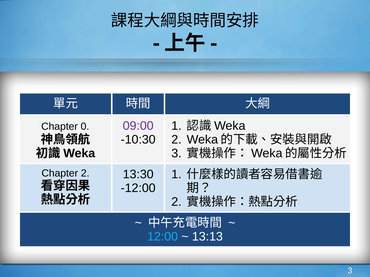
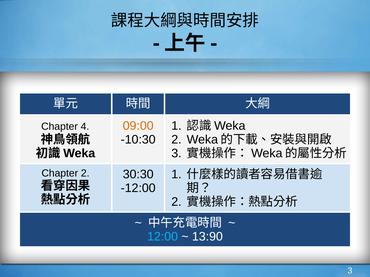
09:00 colour: purple -> orange (138, 126)
0: 0 -> 4 (85, 127)
13:30: 13:30 -> 30:30 (138, 175)
13:13: 13:13 -> 13:90 (207, 237)
